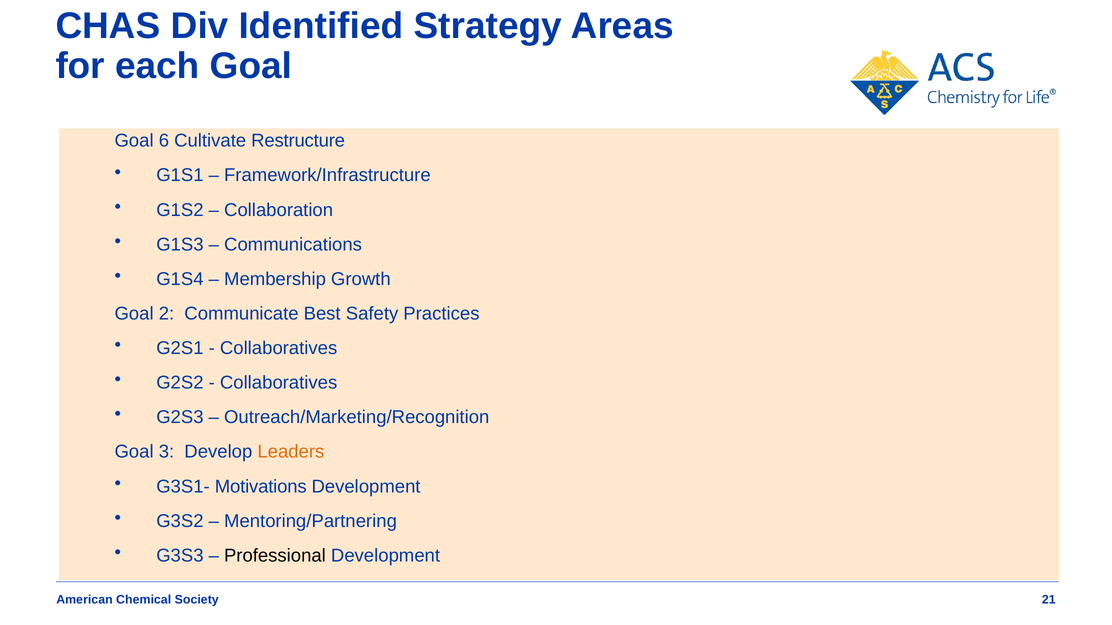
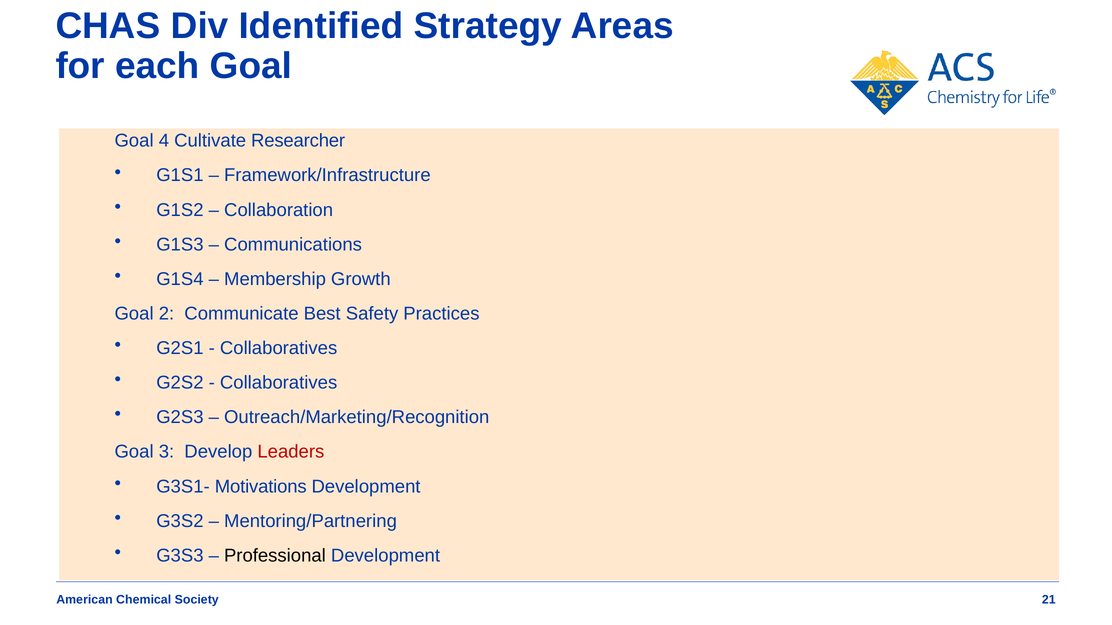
6: 6 -> 4 (164, 141)
Restructure: Restructure -> Researcher (298, 141)
Leaders colour: orange -> red (291, 452)
